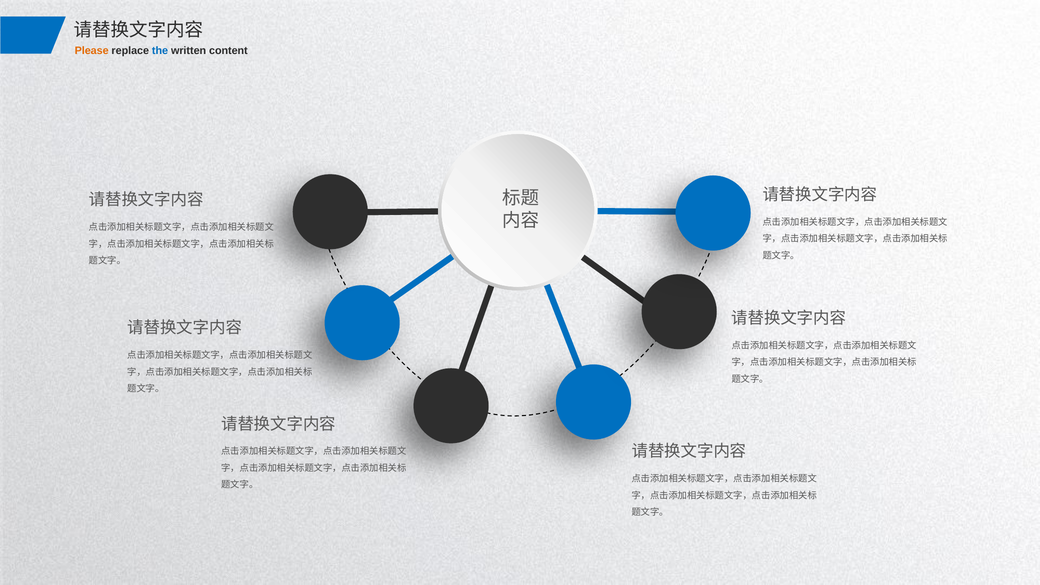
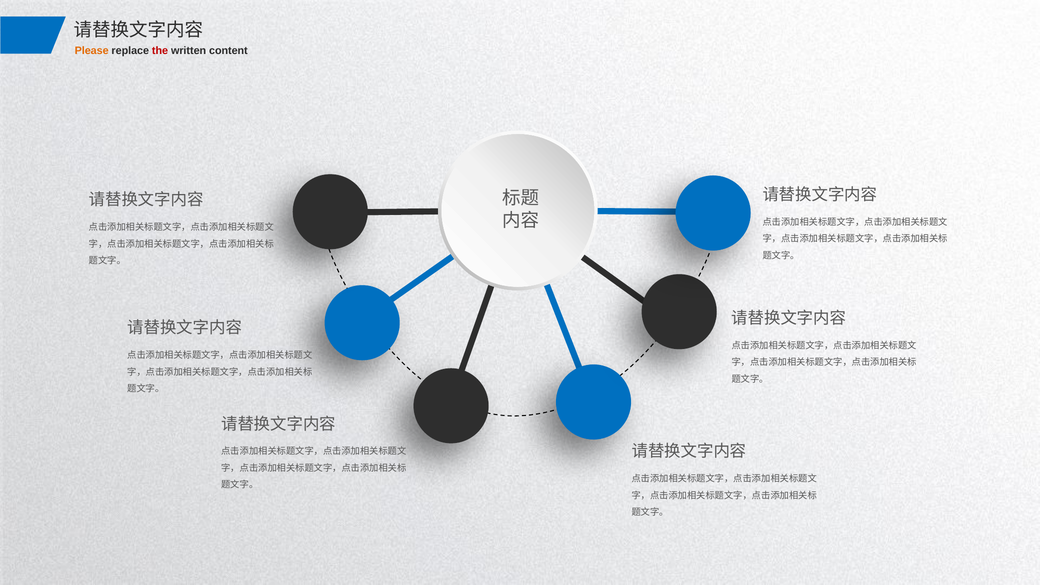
the colour: blue -> red (160, 51)
